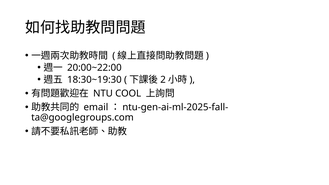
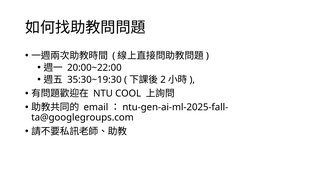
18:30~19:30: 18:30~19:30 -> 35:30~19:30 (94, 80)
